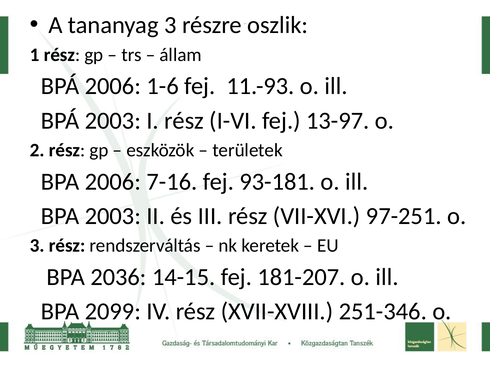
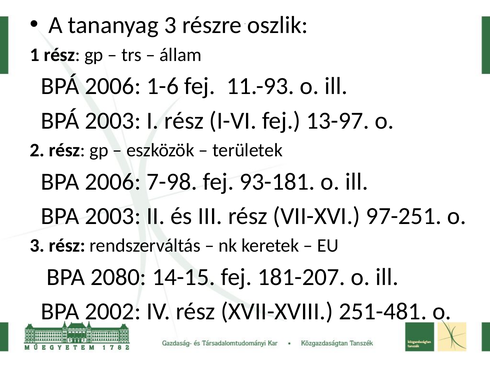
7-16: 7-16 -> 7-98 (172, 181)
2036: 2036 -> 2080 (118, 277)
2099: 2099 -> 2002 (113, 311)
251-346: 251-346 -> 251-481 (383, 311)
